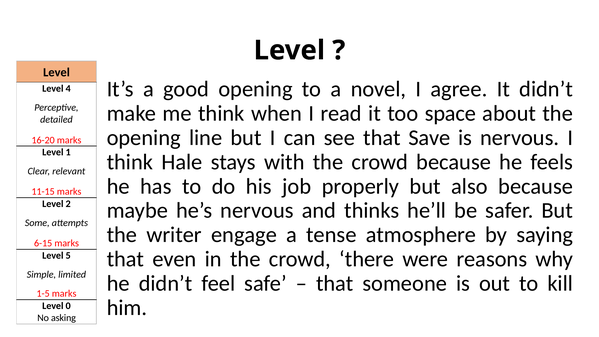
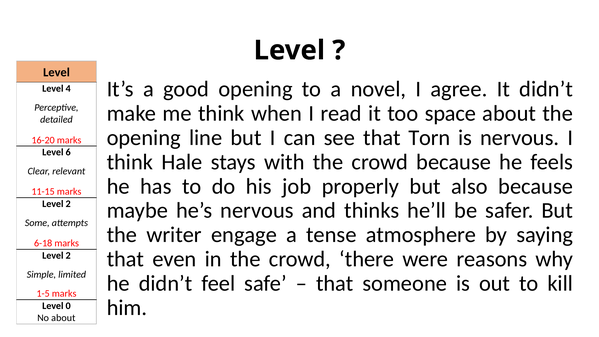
Save: Save -> Torn (429, 138)
1: 1 -> 6 (68, 152)
6-15: 6-15 -> 6-18 (43, 243)
5: 5 -> 2 (68, 255)
No asking: asking -> about (63, 318)
